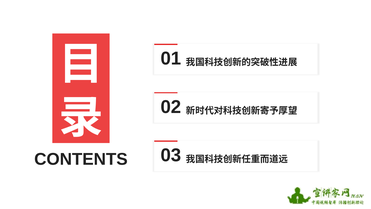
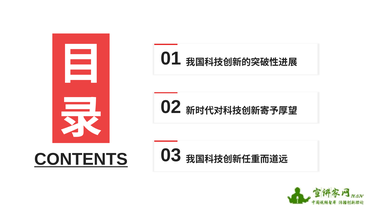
CONTENTS underline: none -> present (81, 159)
